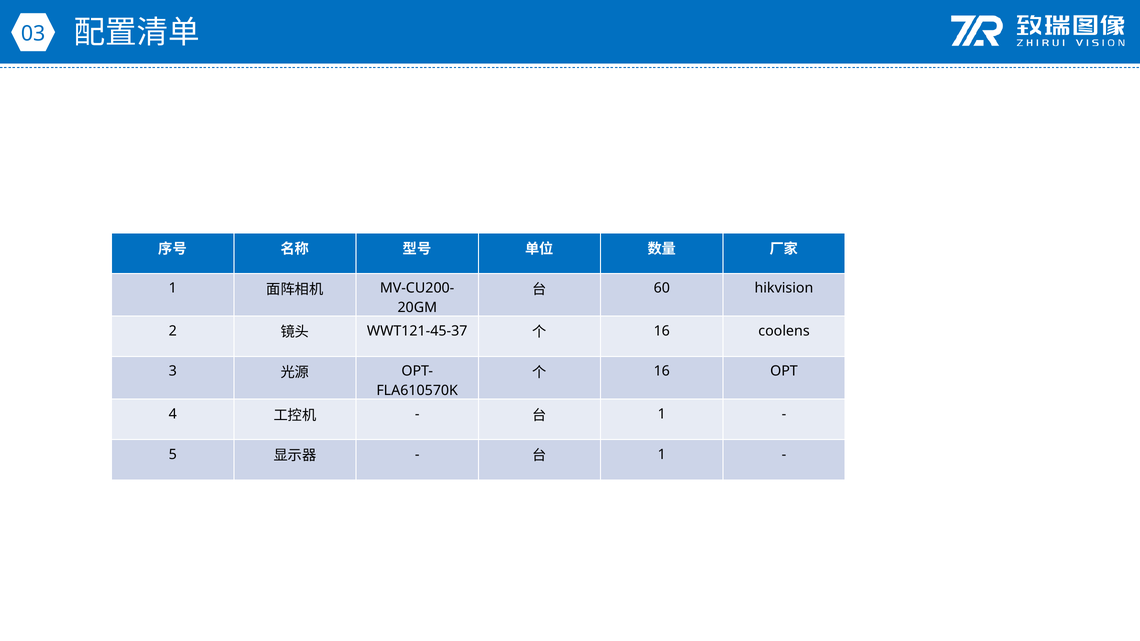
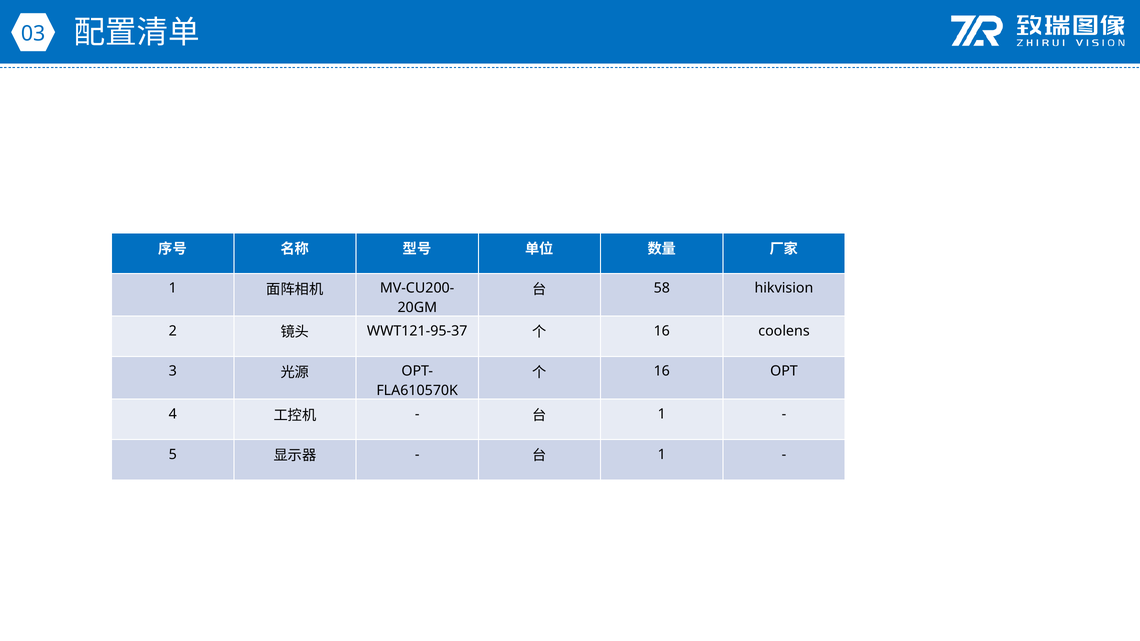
60: 60 -> 58 (662, 288)
WWT121-45-37: WWT121-45-37 -> WWT121-95-37 (417, 331)
